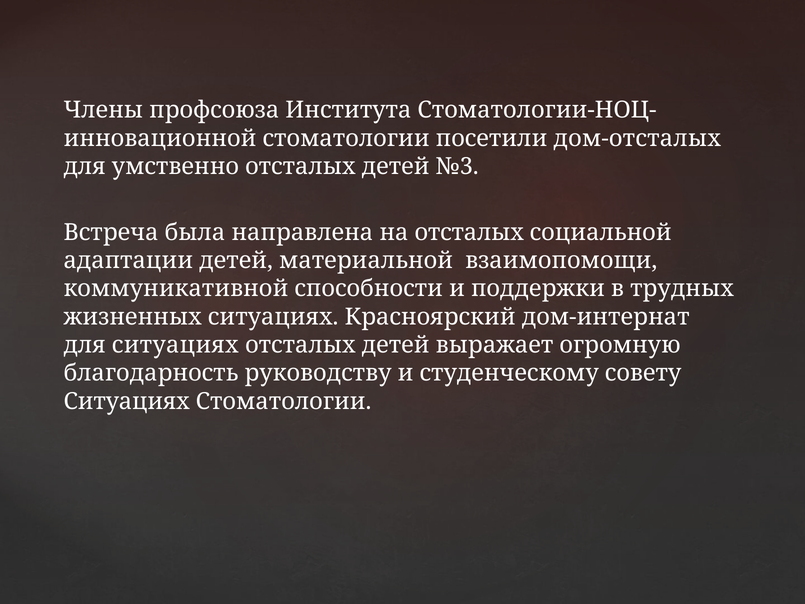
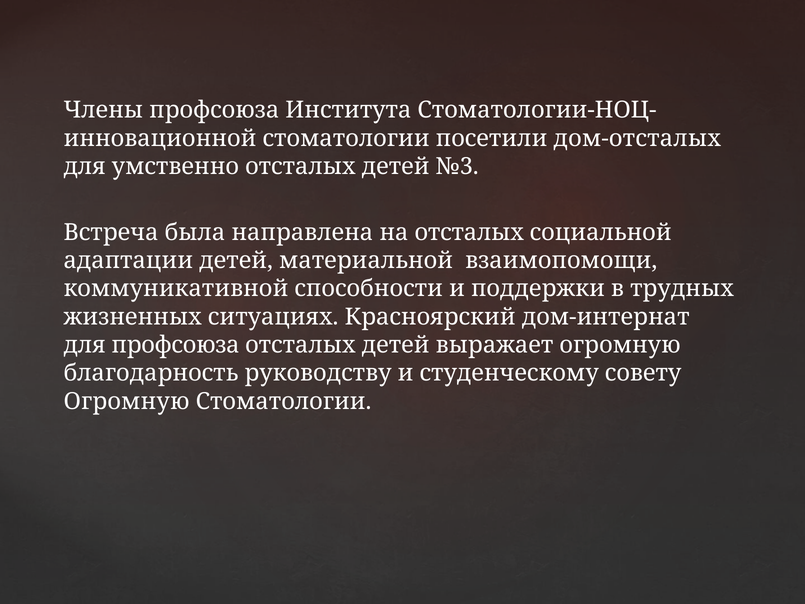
для ситуациях: ситуациях -> профсоюза (176, 345)
Ситуациях: Ситуациях -> Огромную (126, 401)
